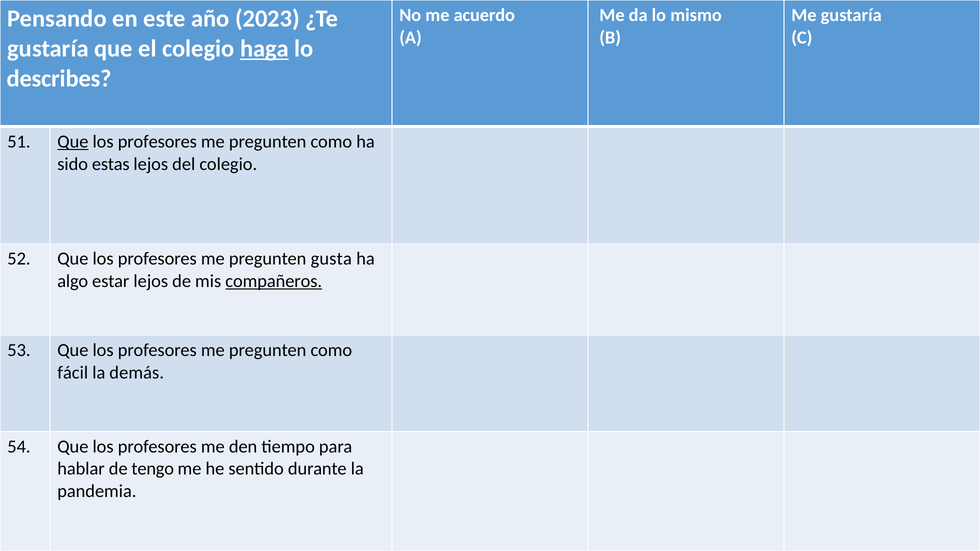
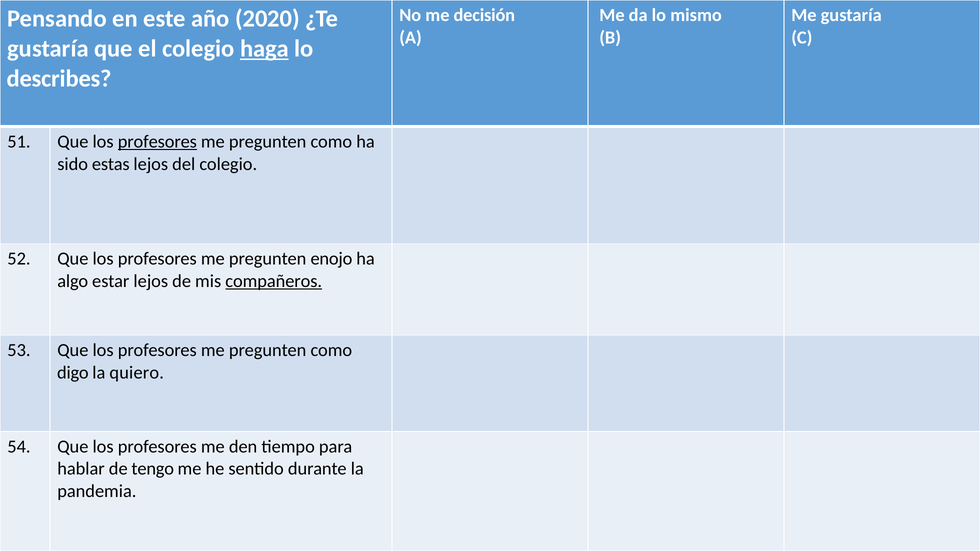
acuerdo: acuerdo -> decisión (484, 15)
2023: 2023 -> 2020 (267, 19)
Que underline: present -> none (73, 142)
profesores underline: none -> present (157, 142)
gusta: gusta -> enojo (331, 259)
fácil: fácil -> digo (73, 373)
demás: demás -> quiero (137, 373)
